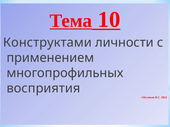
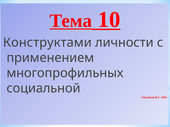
восприятия: восприятия -> социальной (43, 89)
